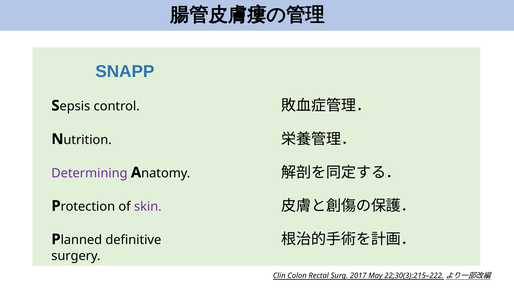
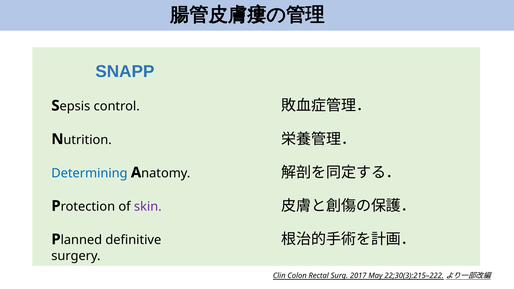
Determining colour: purple -> blue (89, 173)
